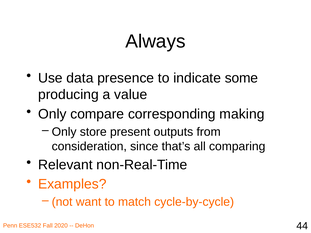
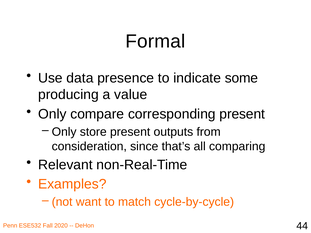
Always: Always -> Formal (155, 41)
corresponding making: making -> present (242, 114)
